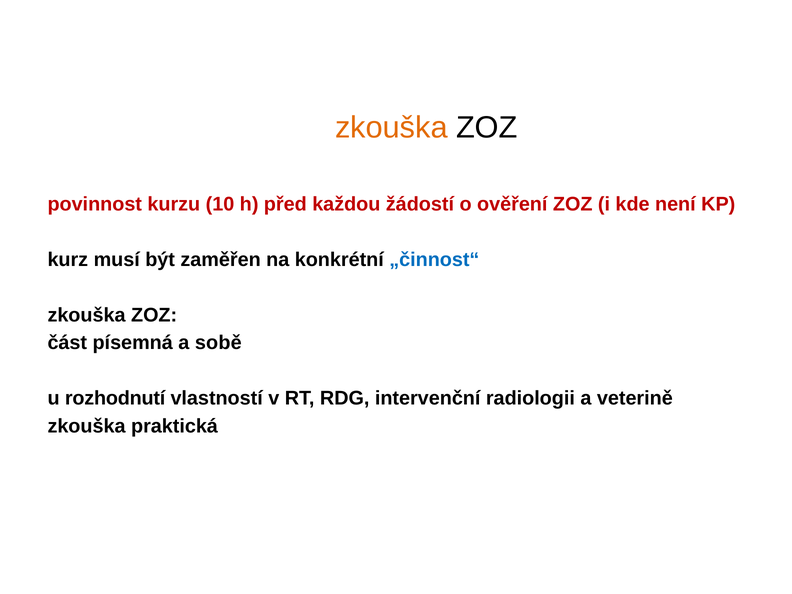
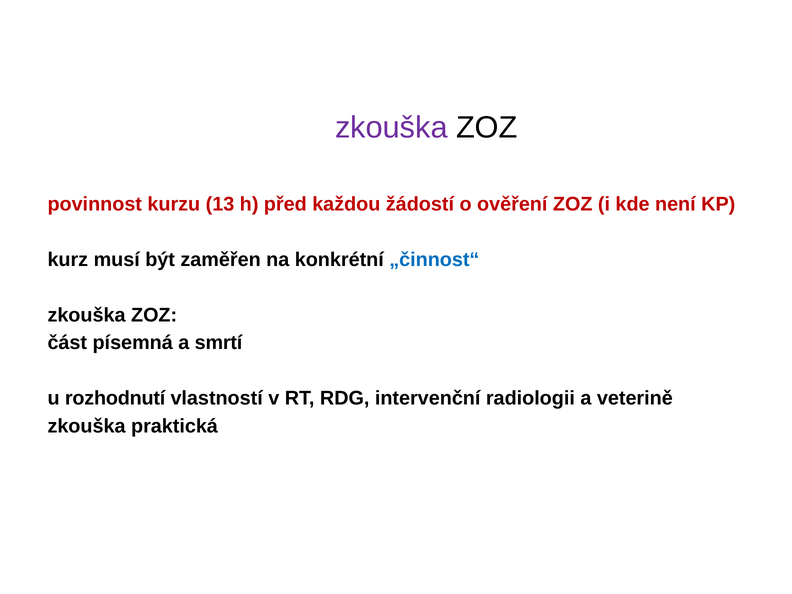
zkouška colour: orange -> purple (391, 127)
10: 10 -> 13 (220, 204)
sobě: sobě -> smrtí (218, 343)
